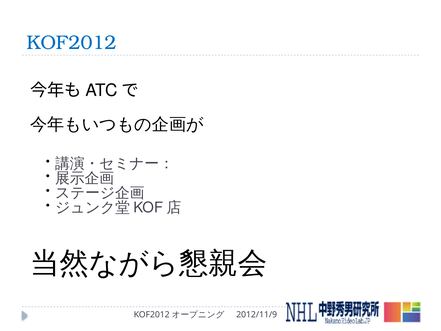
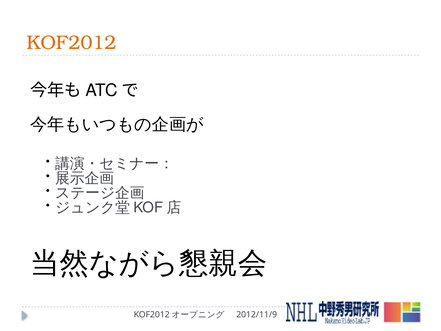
KOF2012 colour: blue -> orange (72, 43)
